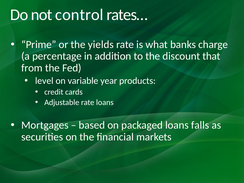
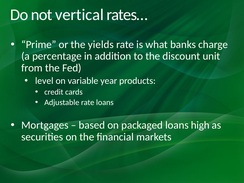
control: control -> vertical (79, 15)
that: that -> unit (211, 56)
falls: falls -> high (200, 125)
